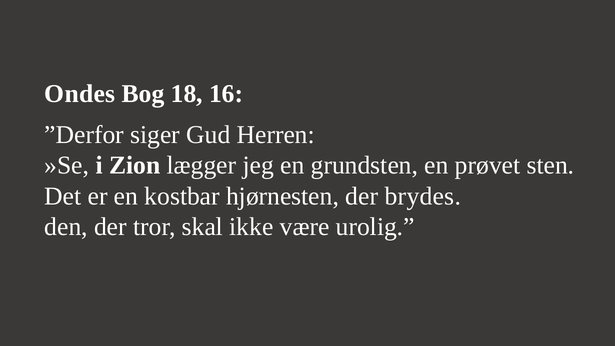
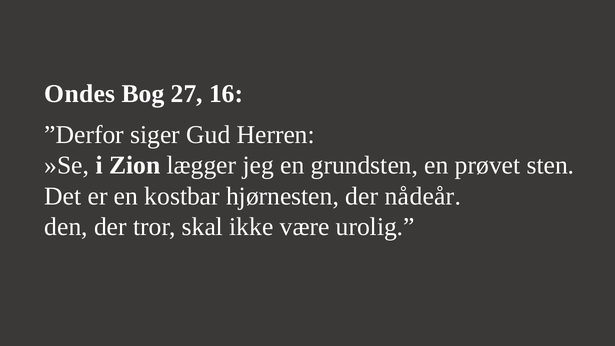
18: 18 -> 27 (187, 94)
brydes: brydes -> nådeår (423, 196)
